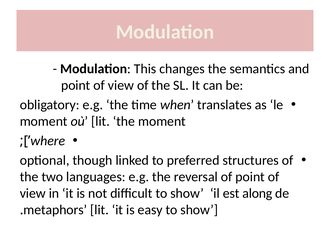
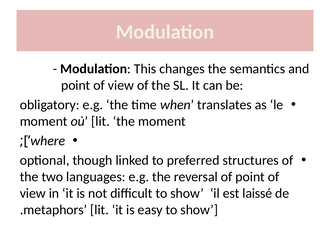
along: along -> laissé (257, 193)
